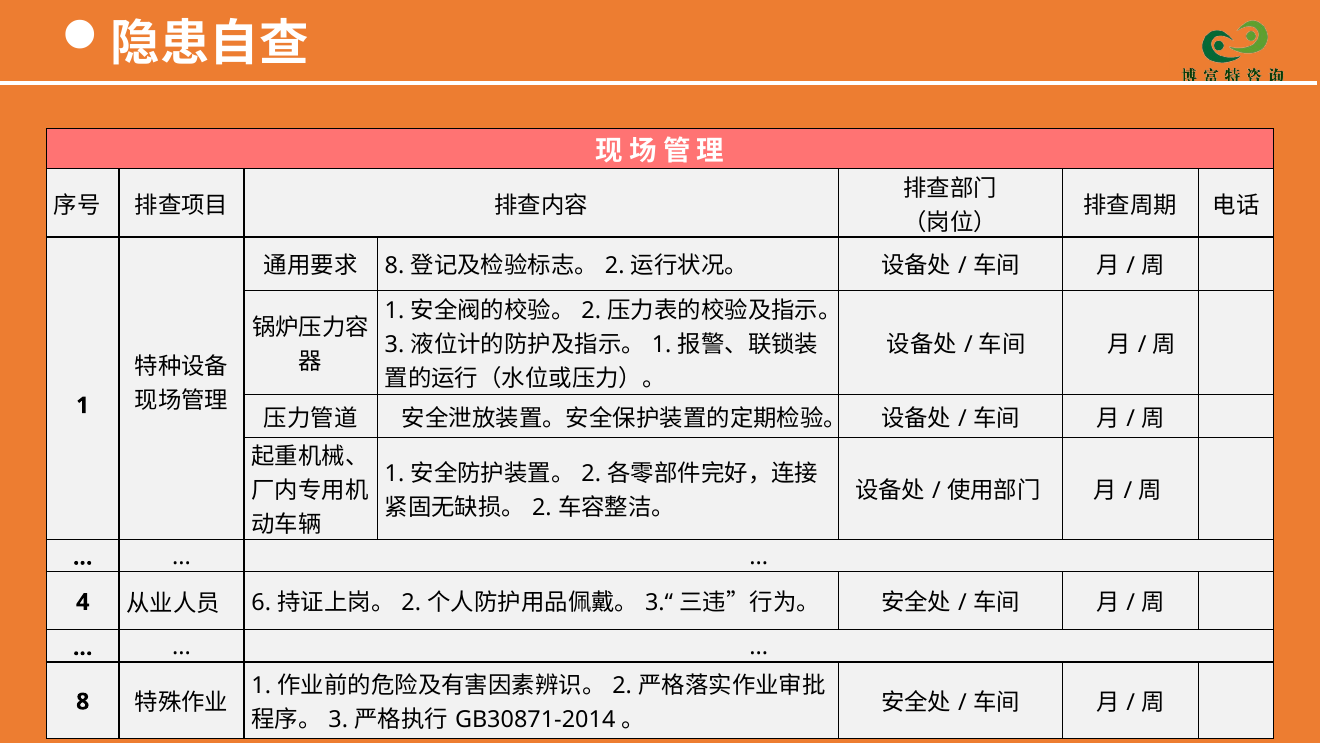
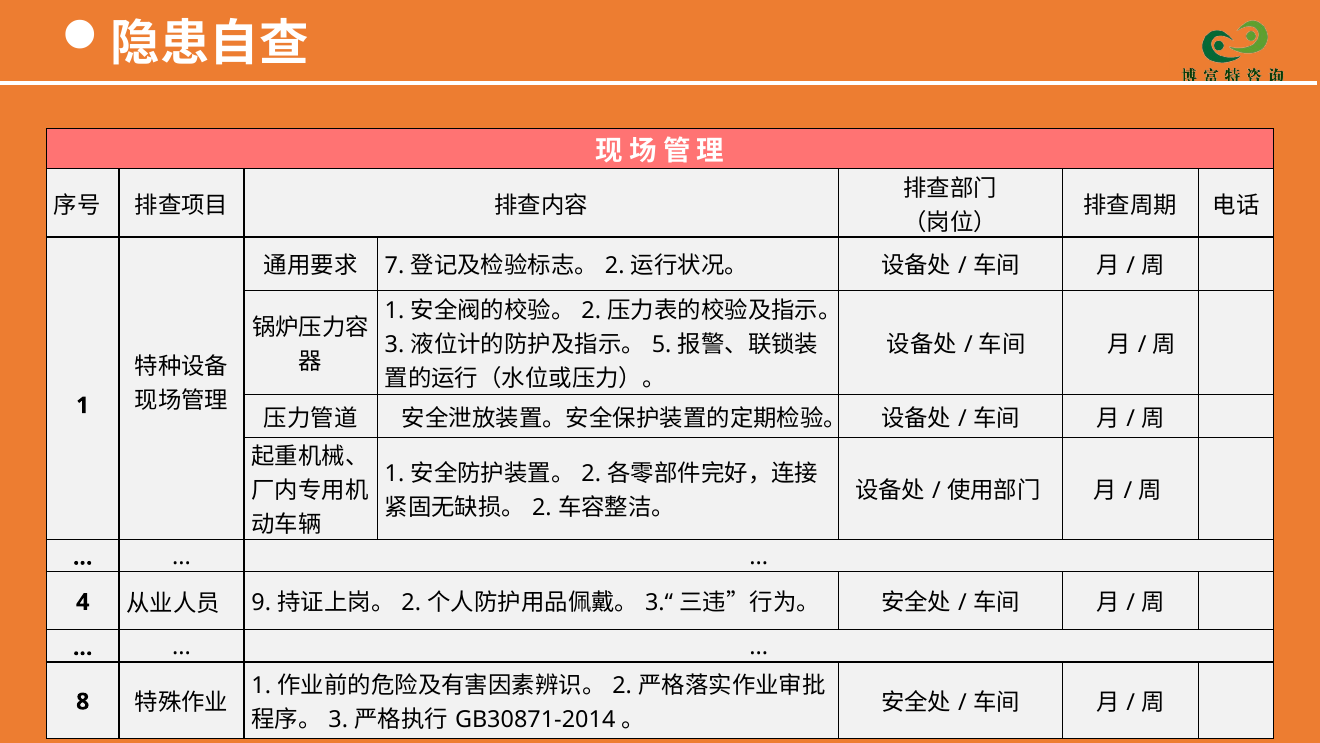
8: 8 -> 7 (394, 266)
1: 1 -> 5 (662, 345)
6: 6 -> 9 (261, 603)
